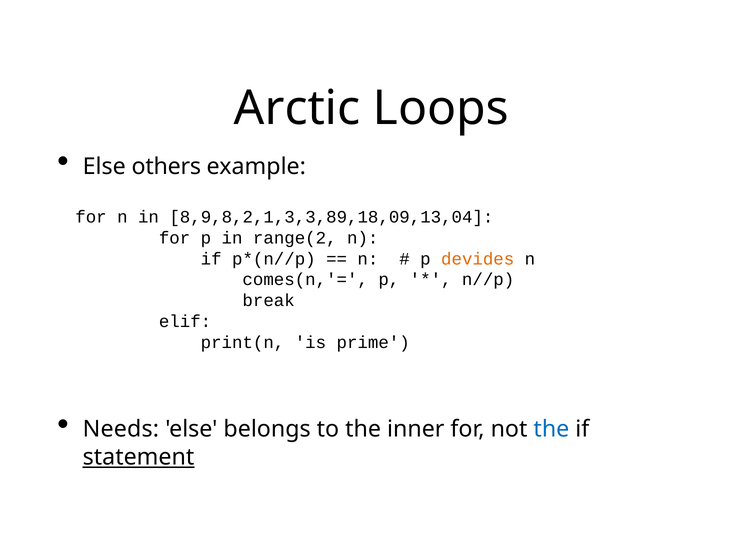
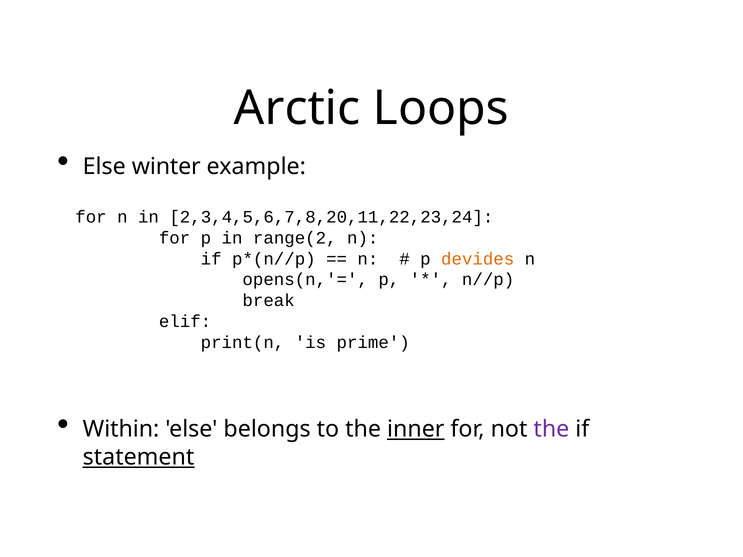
others: others -> winter (166, 166)
8,9,8,2,1,3,3,89,18,09,13,04: 8,9,8,2,1,3,3,89,18,09,13,04 -> 2,3,4,5,6,7,8,20,11,22,23,24 (331, 217)
comes(n,'=: comes(n,'= -> opens(n,'= (305, 280)
Needs: Needs -> Within (121, 429)
inner underline: none -> present (416, 429)
the colour: blue -> purple (551, 429)
